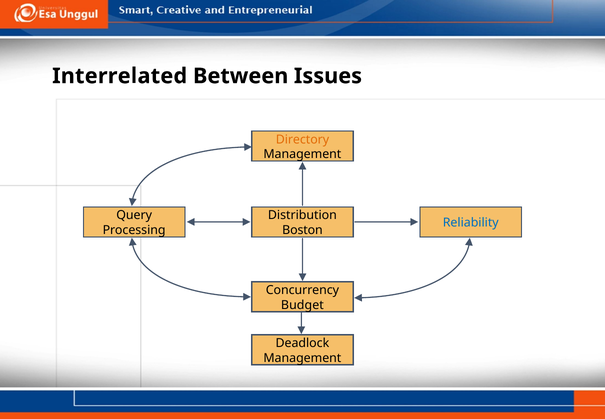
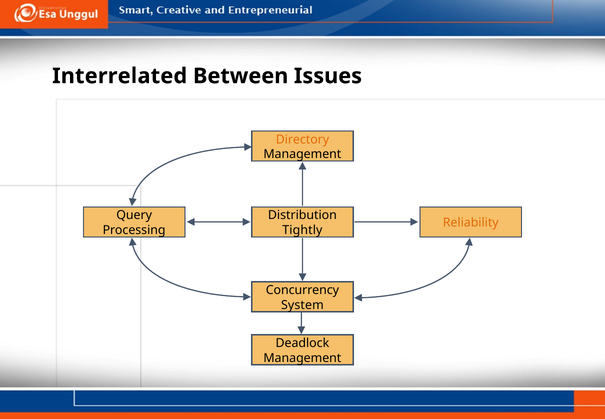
Reliability colour: blue -> orange (471, 223)
Boston: Boston -> Tightly (302, 230)
Budget: Budget -> System (302, 305)
